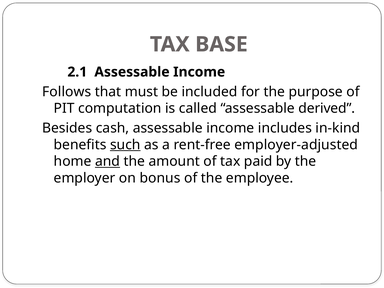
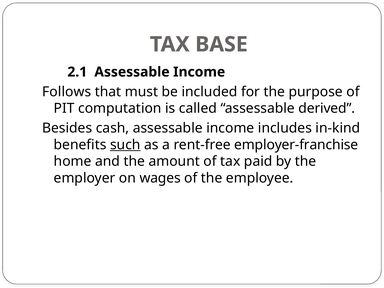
employer-adjusted: employer-adjusted -> employer-franchise (296, 145)
and underline: present -> none (108, 161)
bonus: bonus -> wages (160, 178)
